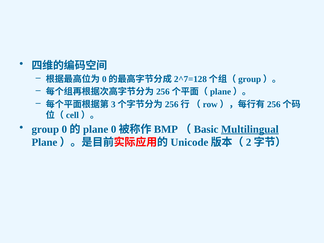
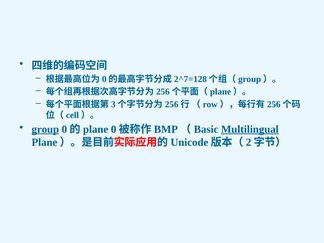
group underline: none -> present (45, 129)
